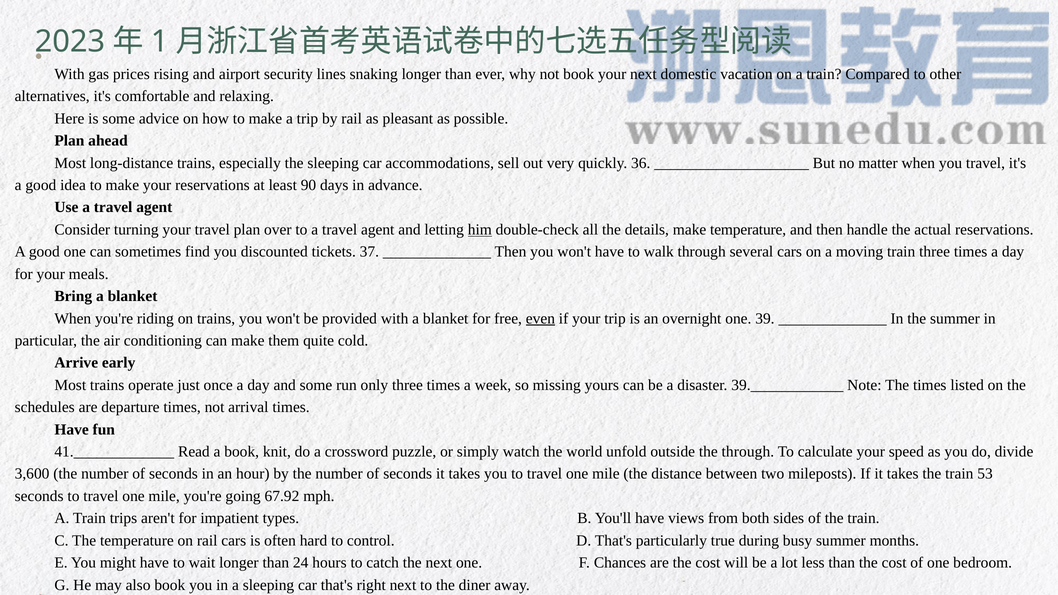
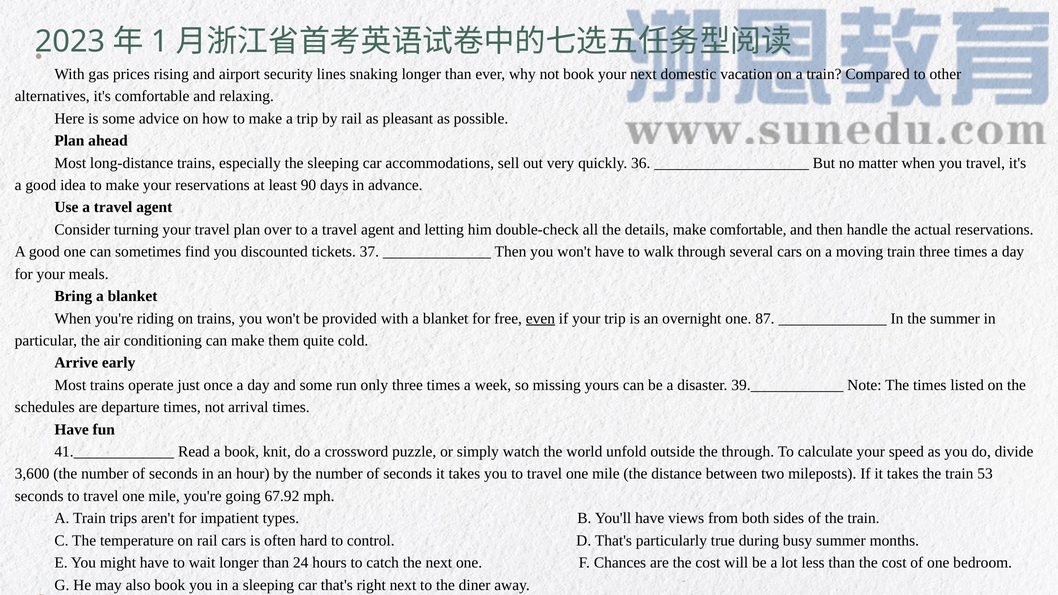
him underline: present -> none (480, 230)
make temperature: temperature -> comfortable (748, 230)
39: 39 -> 87 (765, 318)
